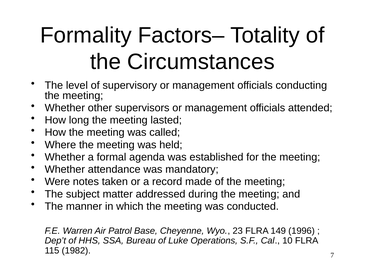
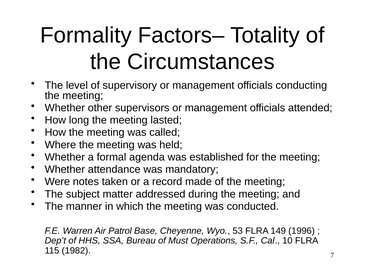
23: 23 -> 53 (238, 231)
Luke: Luke -> Must (178, 241)
